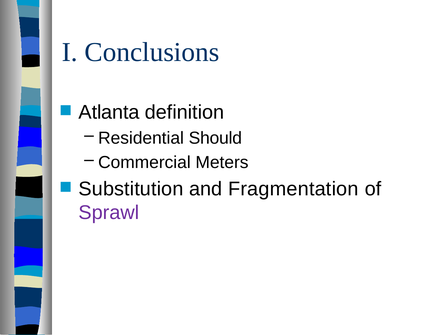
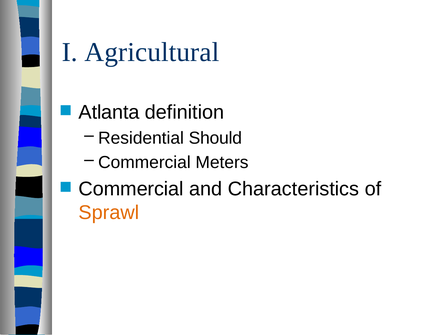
Conclusions: Conclusions -> Agricultural (152, 52)
Substitution: Substitution -> Commercial (131, 189)
Fragmentation: Fragmentation -> Characteristics (293, 189)
Sprawl colour: purple -> orange (109, 213)
